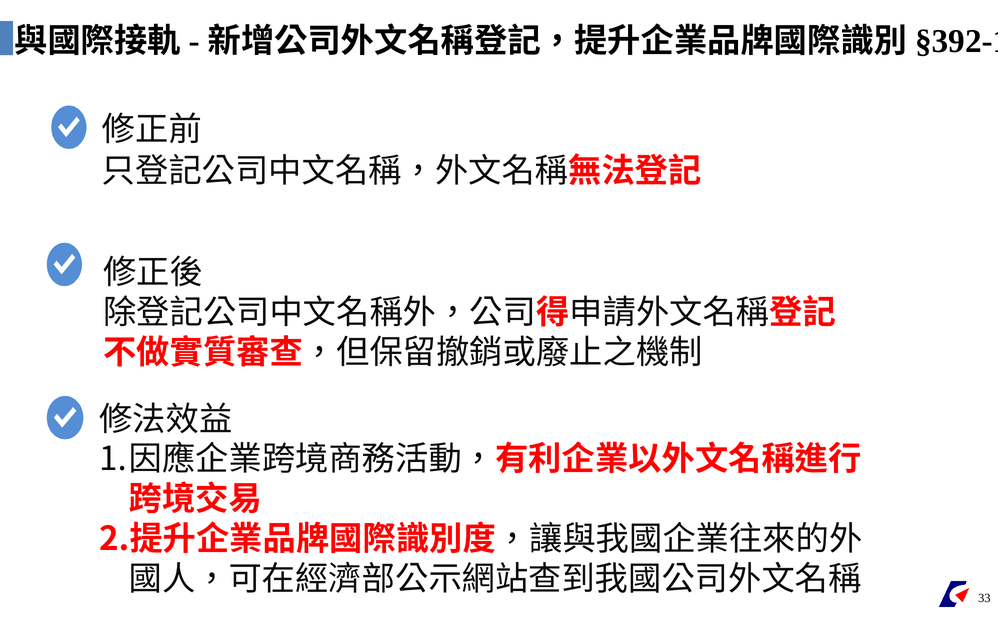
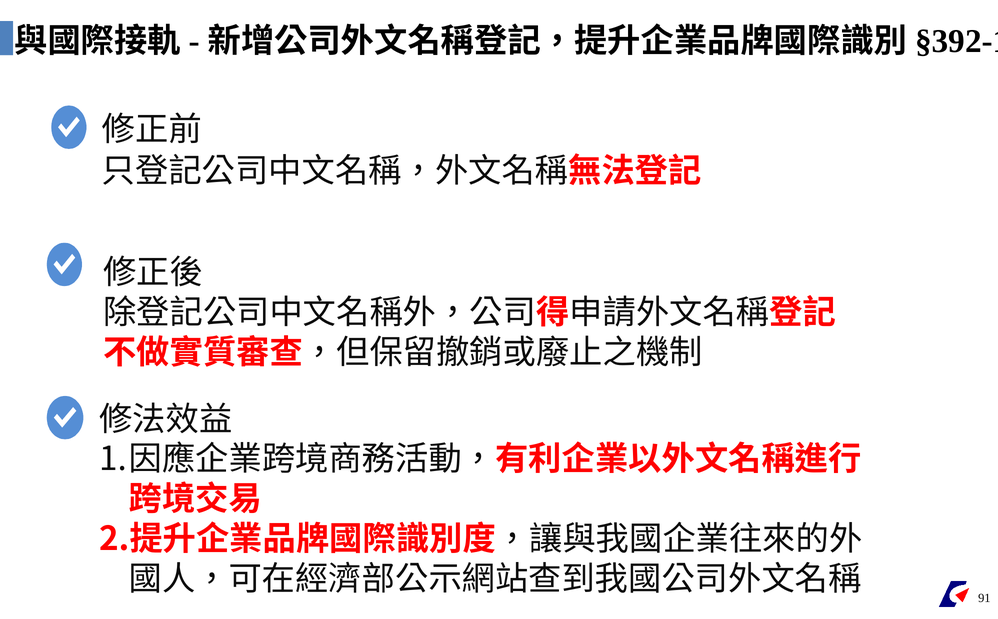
33: 33 -> 91 (984, 598)
